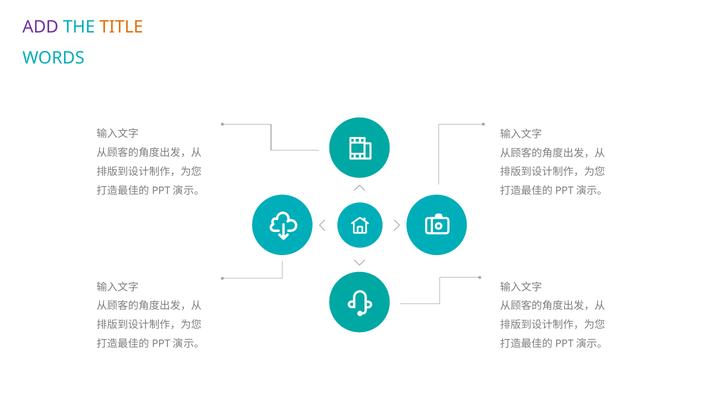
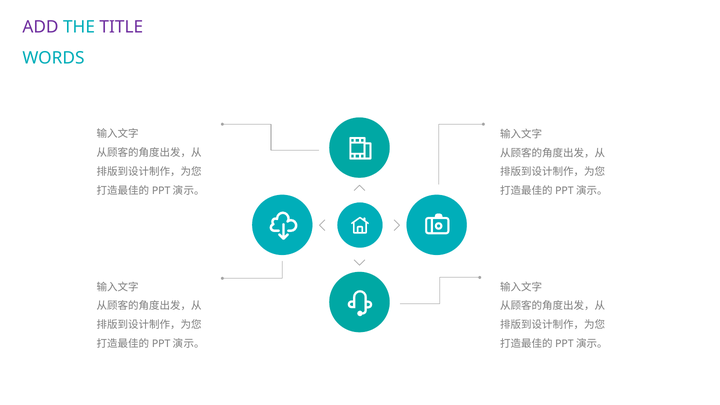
TITLE colour: orange -> purple (121, 27)
